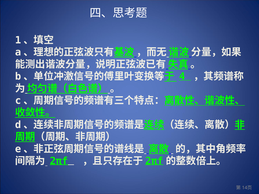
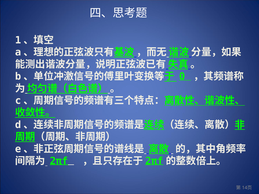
4: 4 -> 0 (182, 77)
